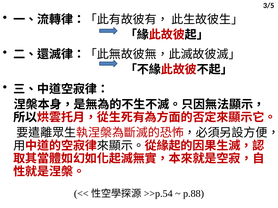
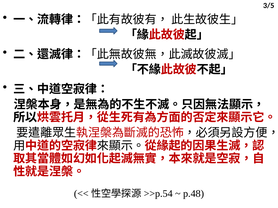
p.88: p.88 -> p.48 (194, 194)
